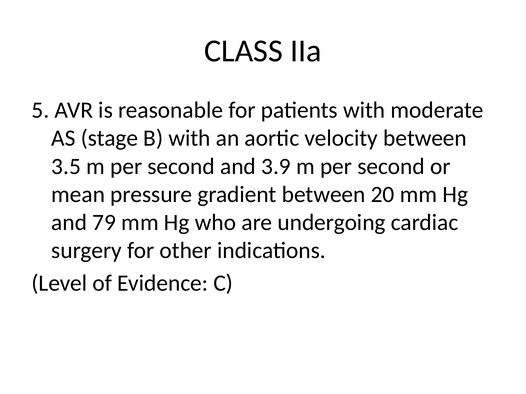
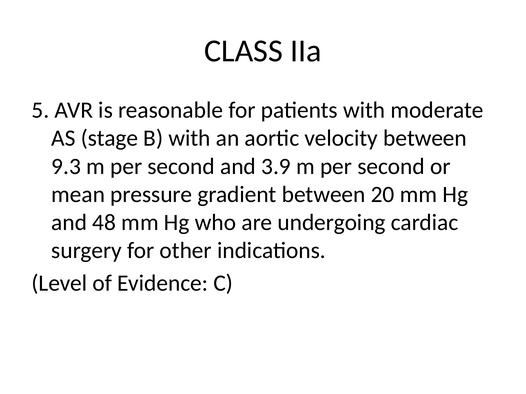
3.5: 3.5 -> 9.3 (66, 167)
79: 79 -> 48 (104, 223)
